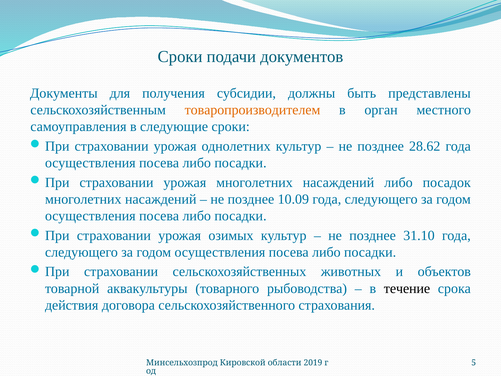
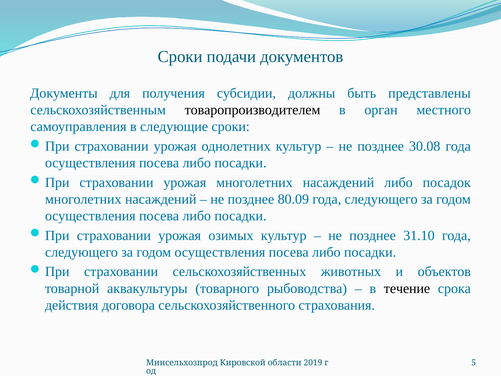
товаропроизводителем colour: orange -> black (253, 110)
28.62: 28.62 -> 30.08 (425, 146)
10.09: 10.09 -> 80.09 (293, 199)
